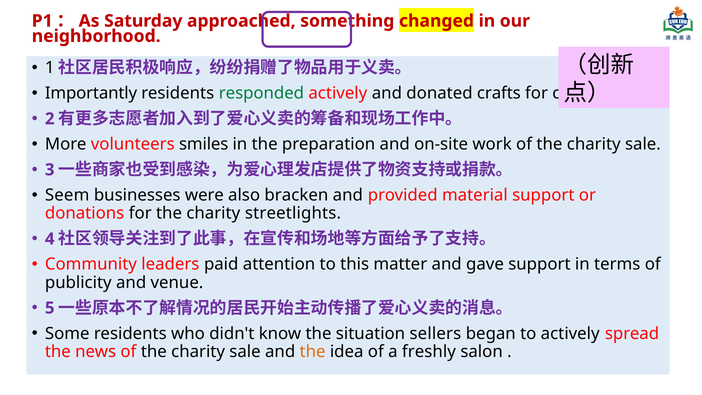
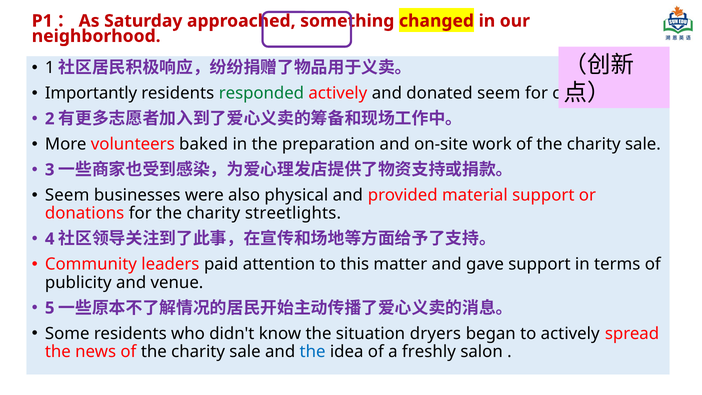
donated crafts: crafts -> seem (499, 93)
smiles: smiles -> baked (204, 144)
bracken: bracken -> physical (296, 195)
sellers: sellers -> dryers (435, 333)
the colour: orange -> blue (313, 352)
